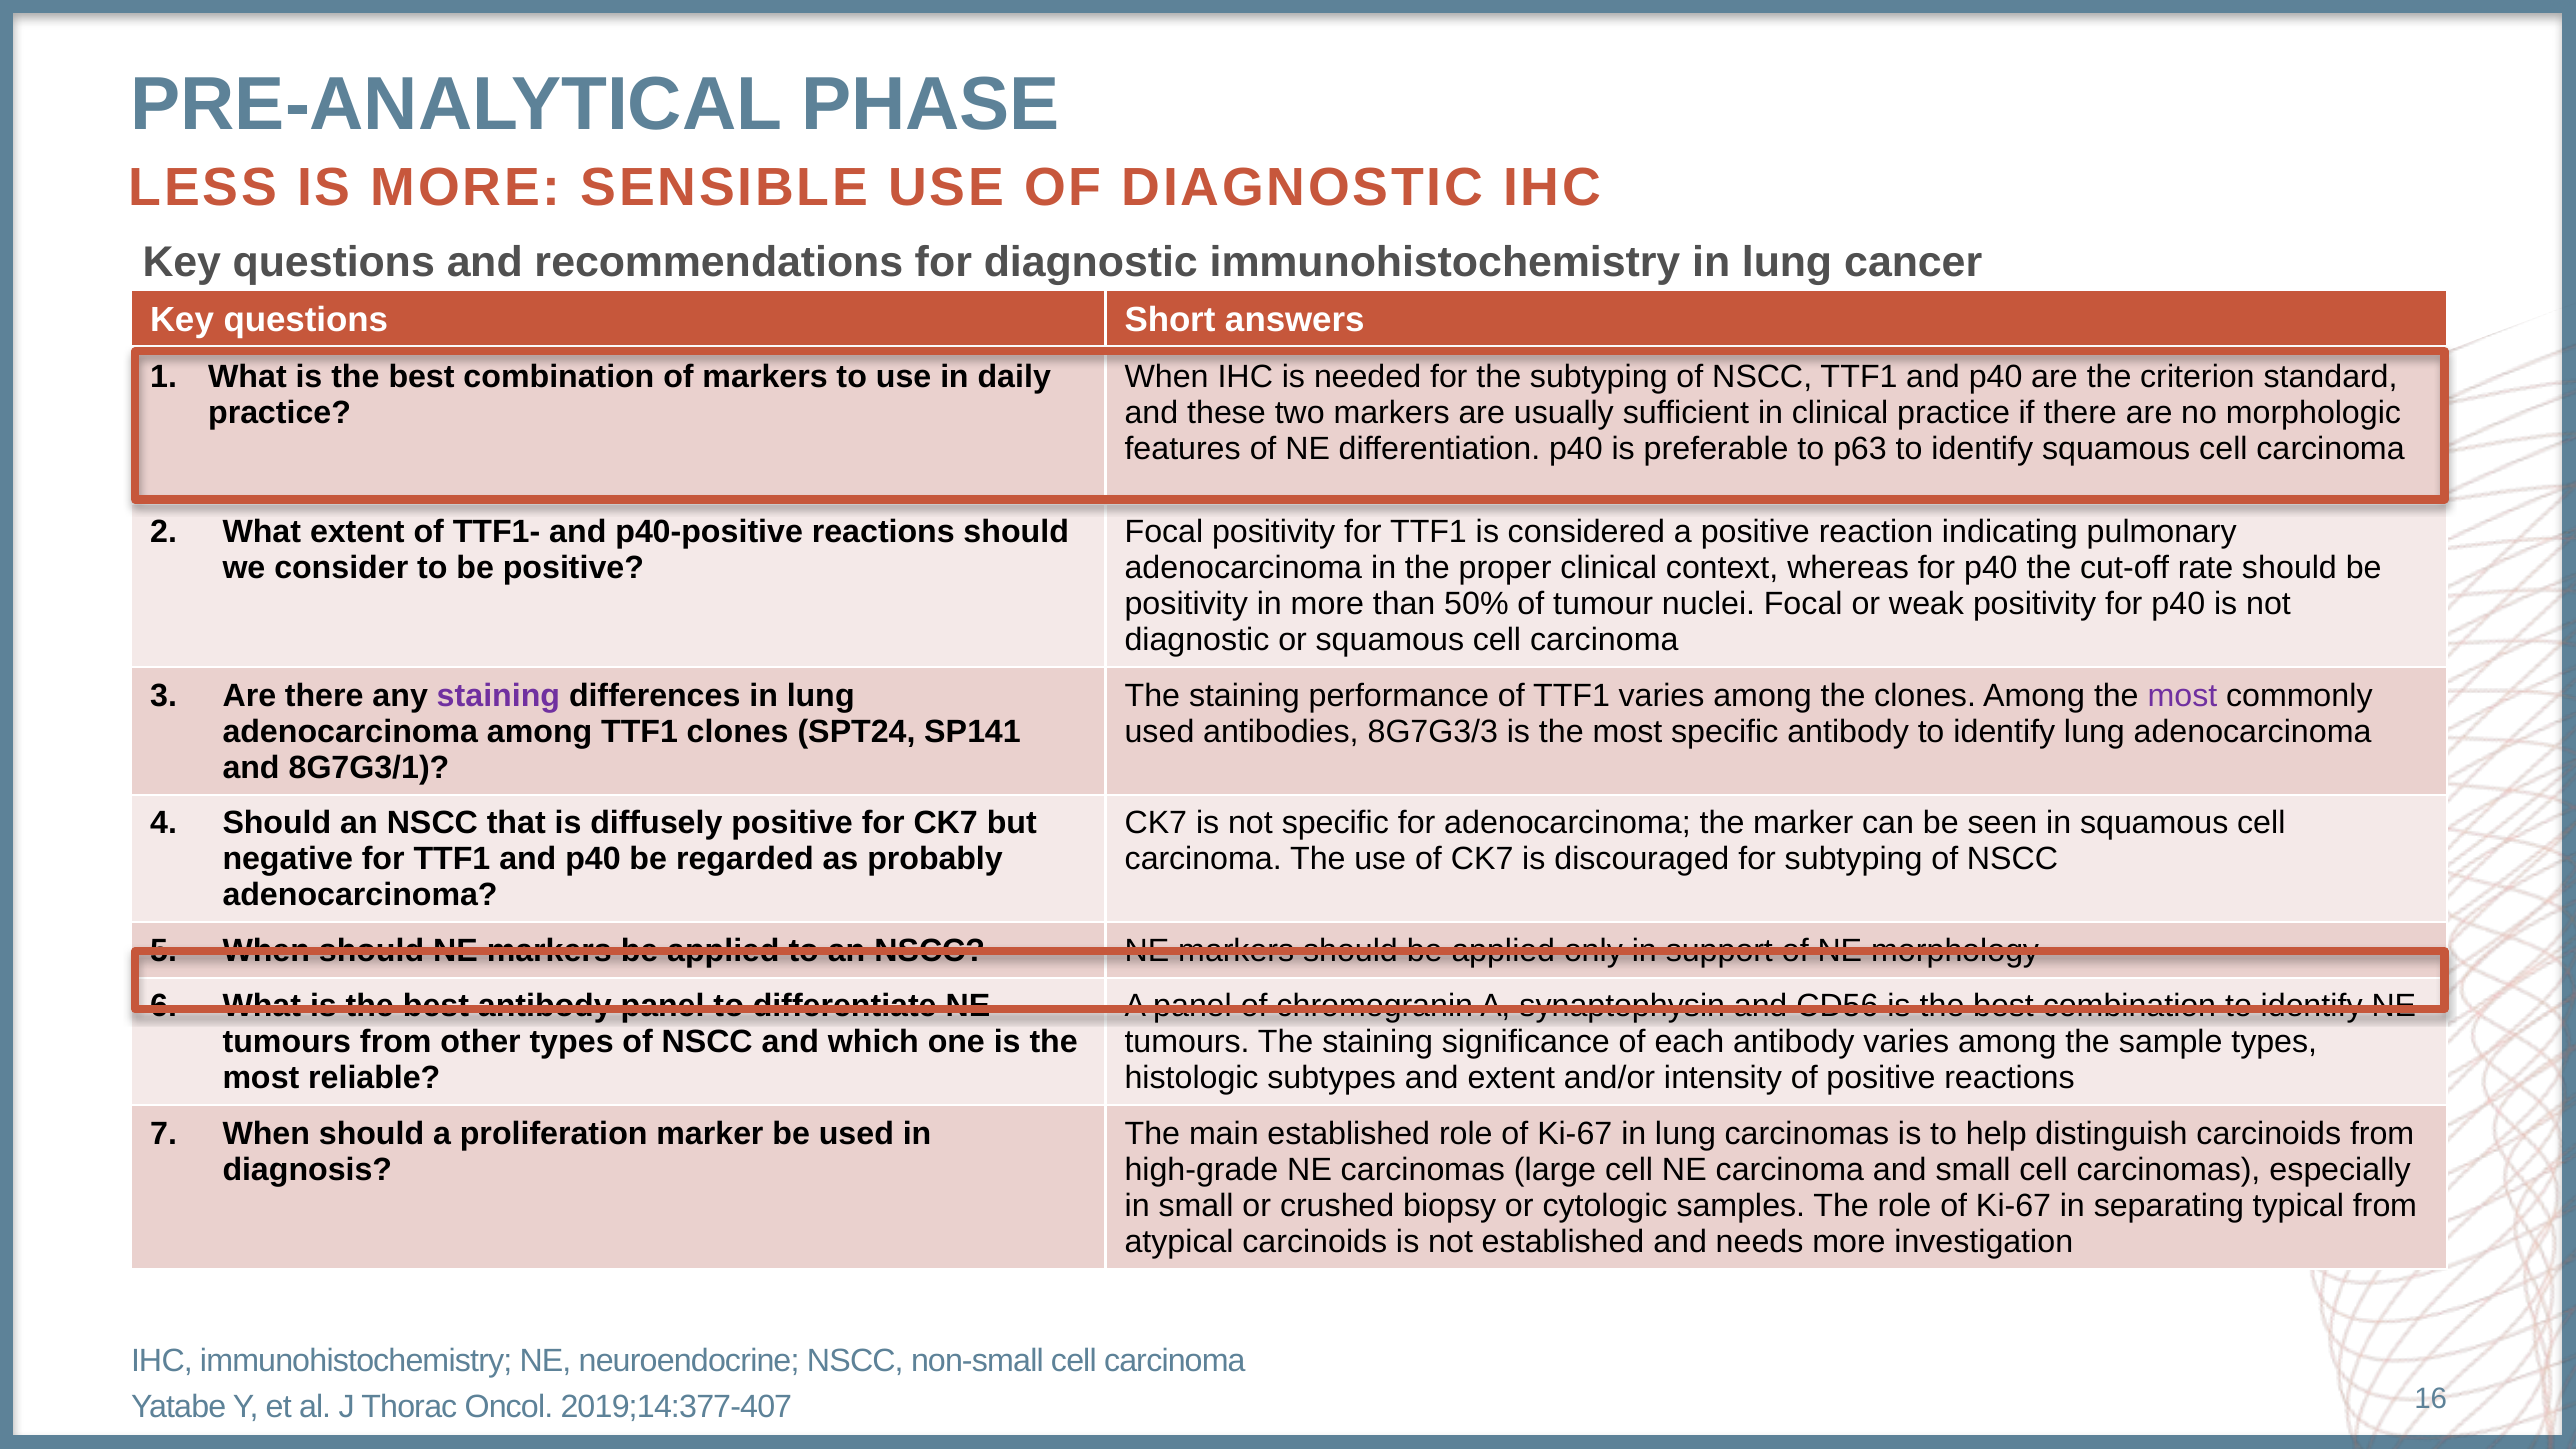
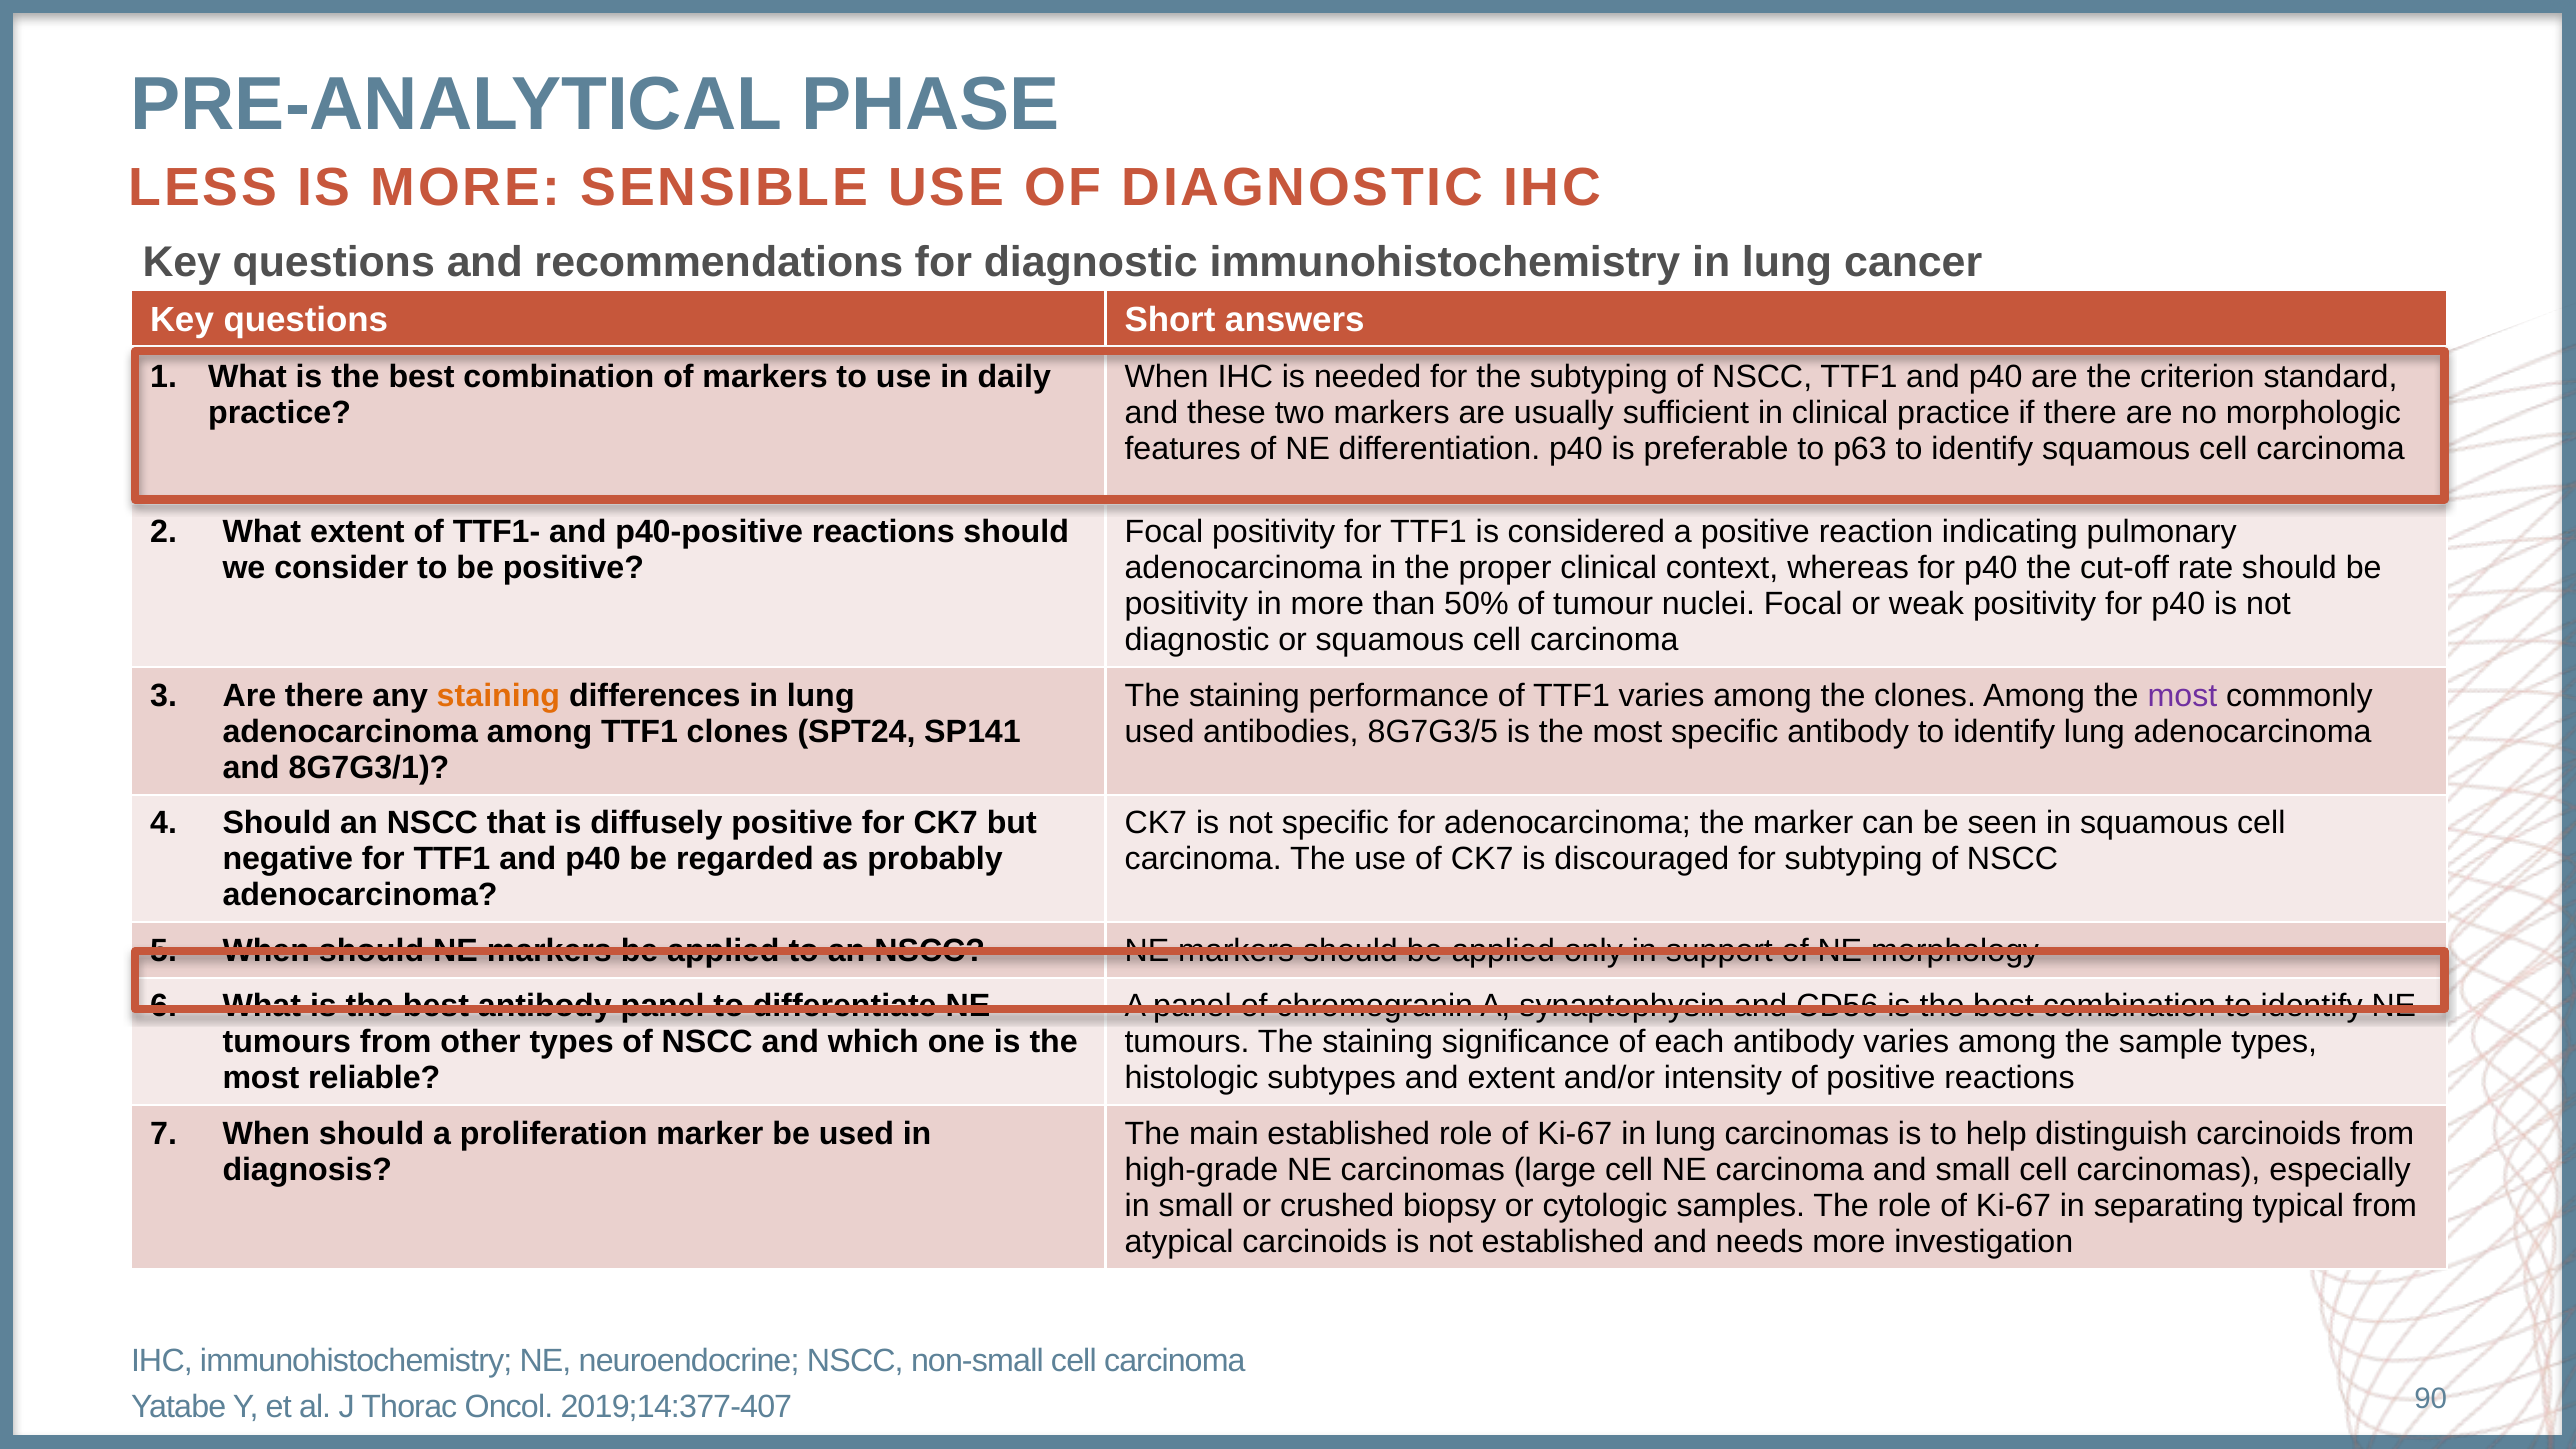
staining colour: purple -> orange (498, 695)
8G7G3/3: 8G7G3/3 -> 8G7G3/5 (1433, 732)
16: 16 -> 90 (2431, 1399)
